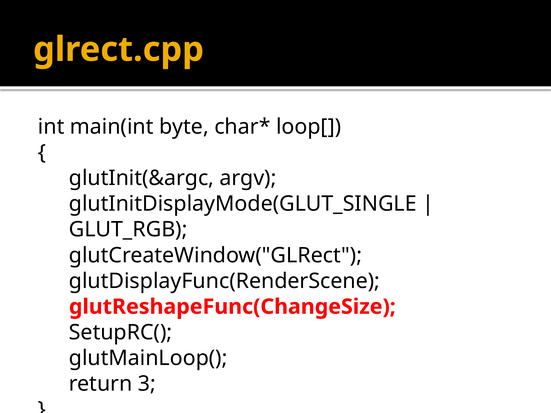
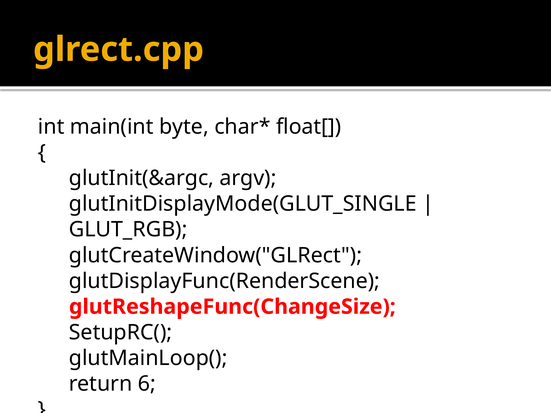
loop[: loop[ -> float[ (309, 127)
3: 3 -> 6 (147, 384)
